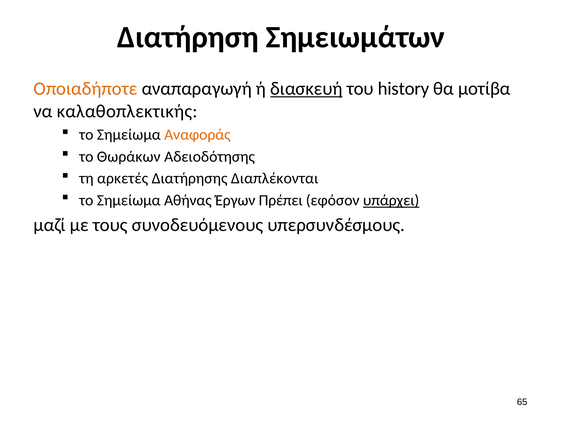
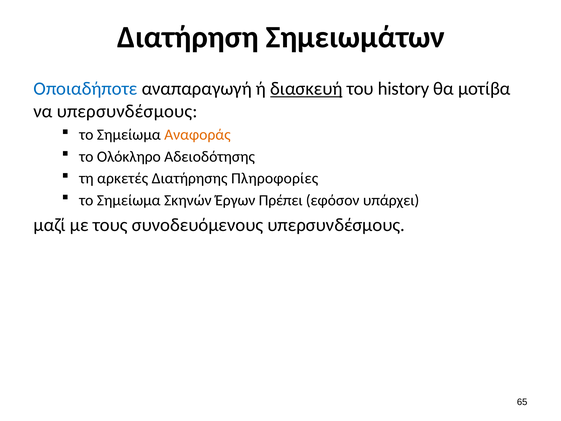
Οποιαδήποτε colour: orange -> blue (86, 89)
να καλαθοπλεκτικής: καλαθοπλεκτικής -> υπερσυνδέσμους (127, 111)
Θωράκων: Θωράκων -> Ολόκληρο (129, 157)
Διαπλέκονται: Διαπλέκονται -> Πληροφορίες (275, 178)
Αθήνας: Αθήνας -> Σκηνών (188, 200)
υπάρχει underline: present -> none (391, 200)
